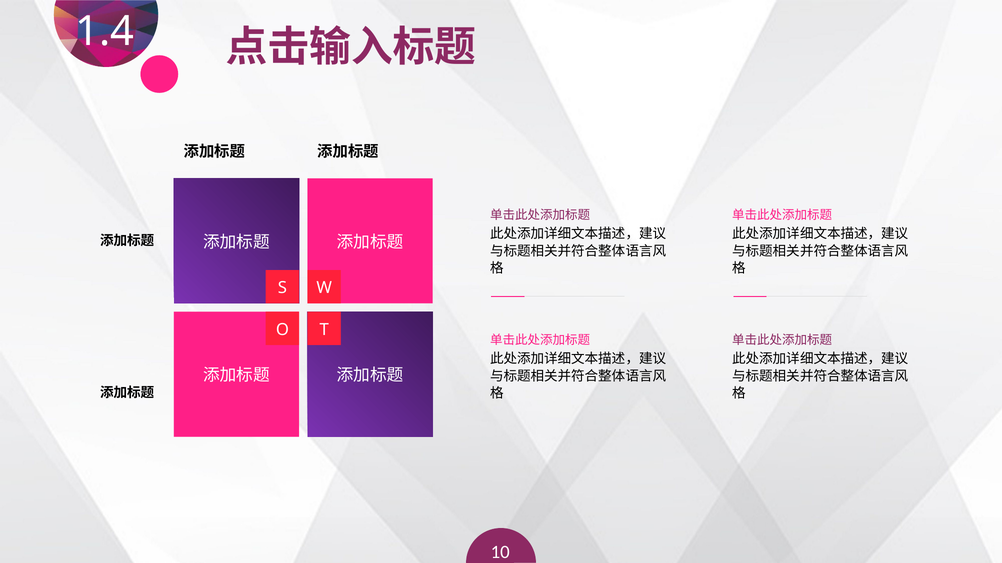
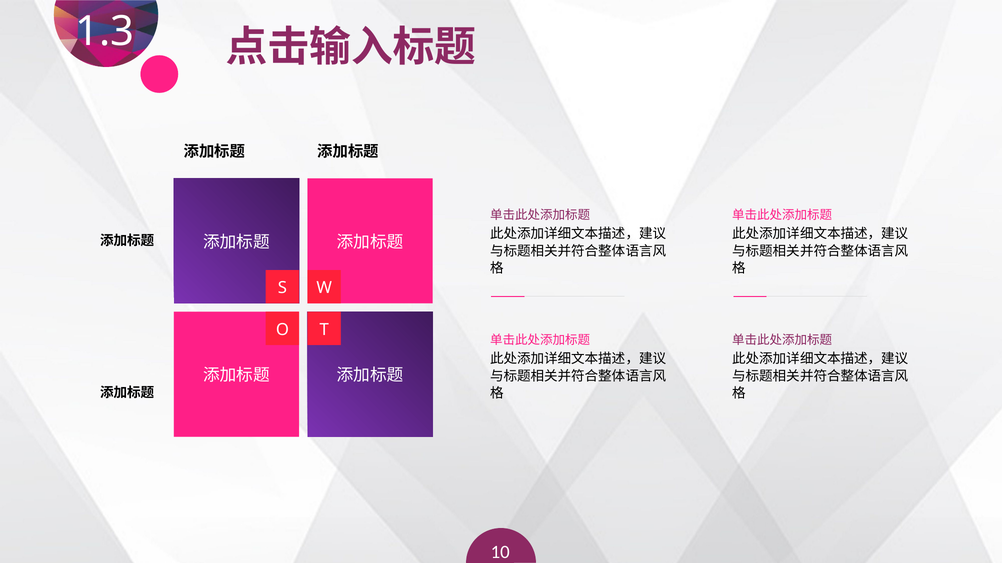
1.4: 1.4 -> 1.3 (105, 31)
